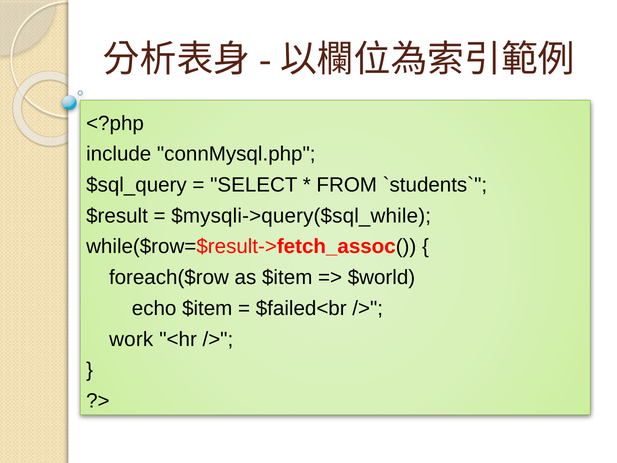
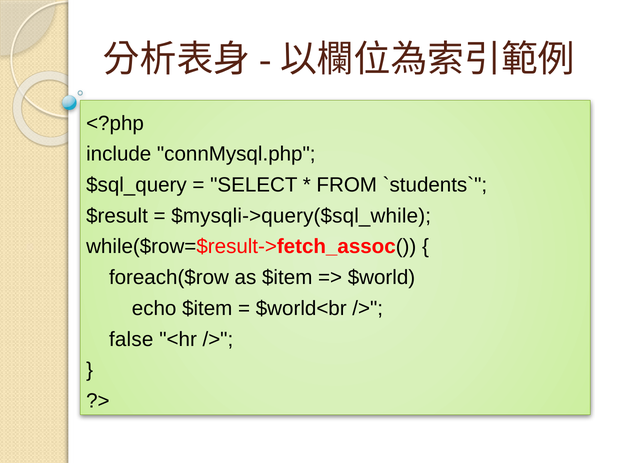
$failed<br: $failed<br -> $world<br (301, 308)
work: work -> false (131, 339)
